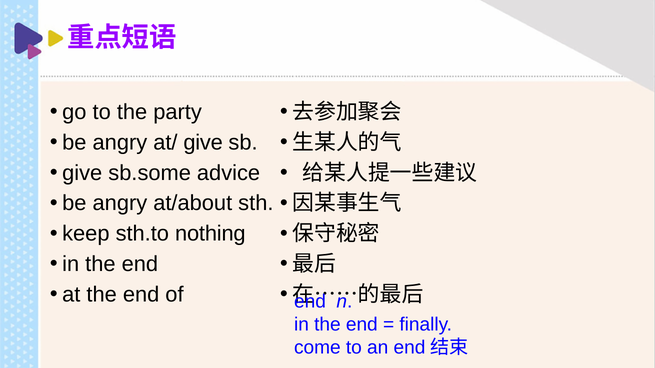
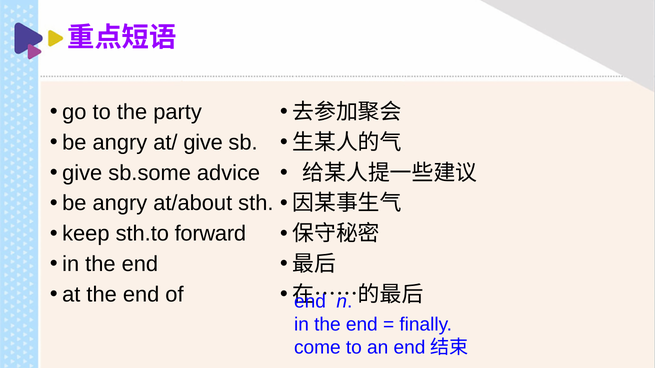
nothing: nothing -> forward (210, 234)
